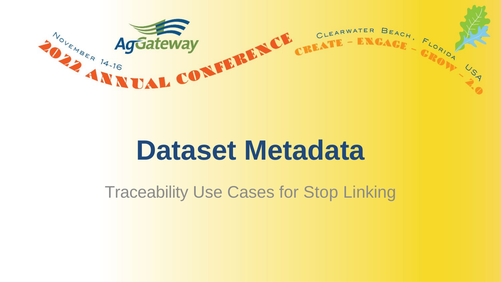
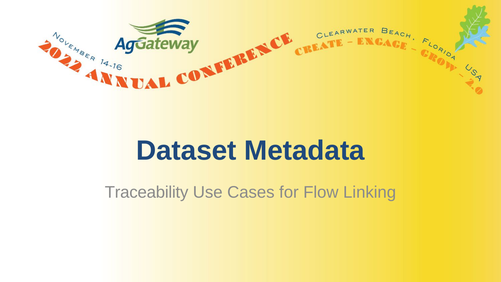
Stop: Stop -> Flow (321, 192)
